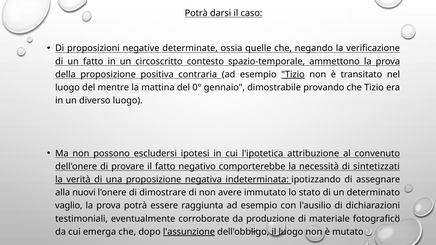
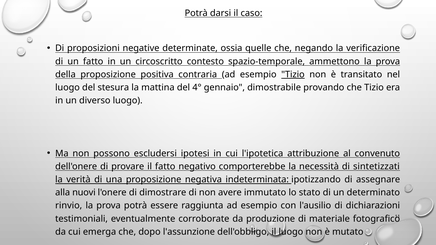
mentre: mentre -> stesura (113, 88)
0°: 0° -> 4° (197, 88)
vaglio: vaglio -> rinvio (69, 206)
l'assunzione underline: present -> none (189, 232)
